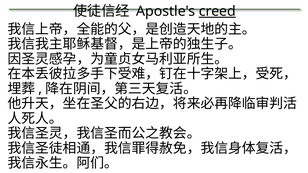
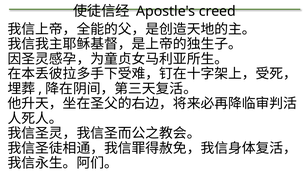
creed underline: present -> none (217, 11)
